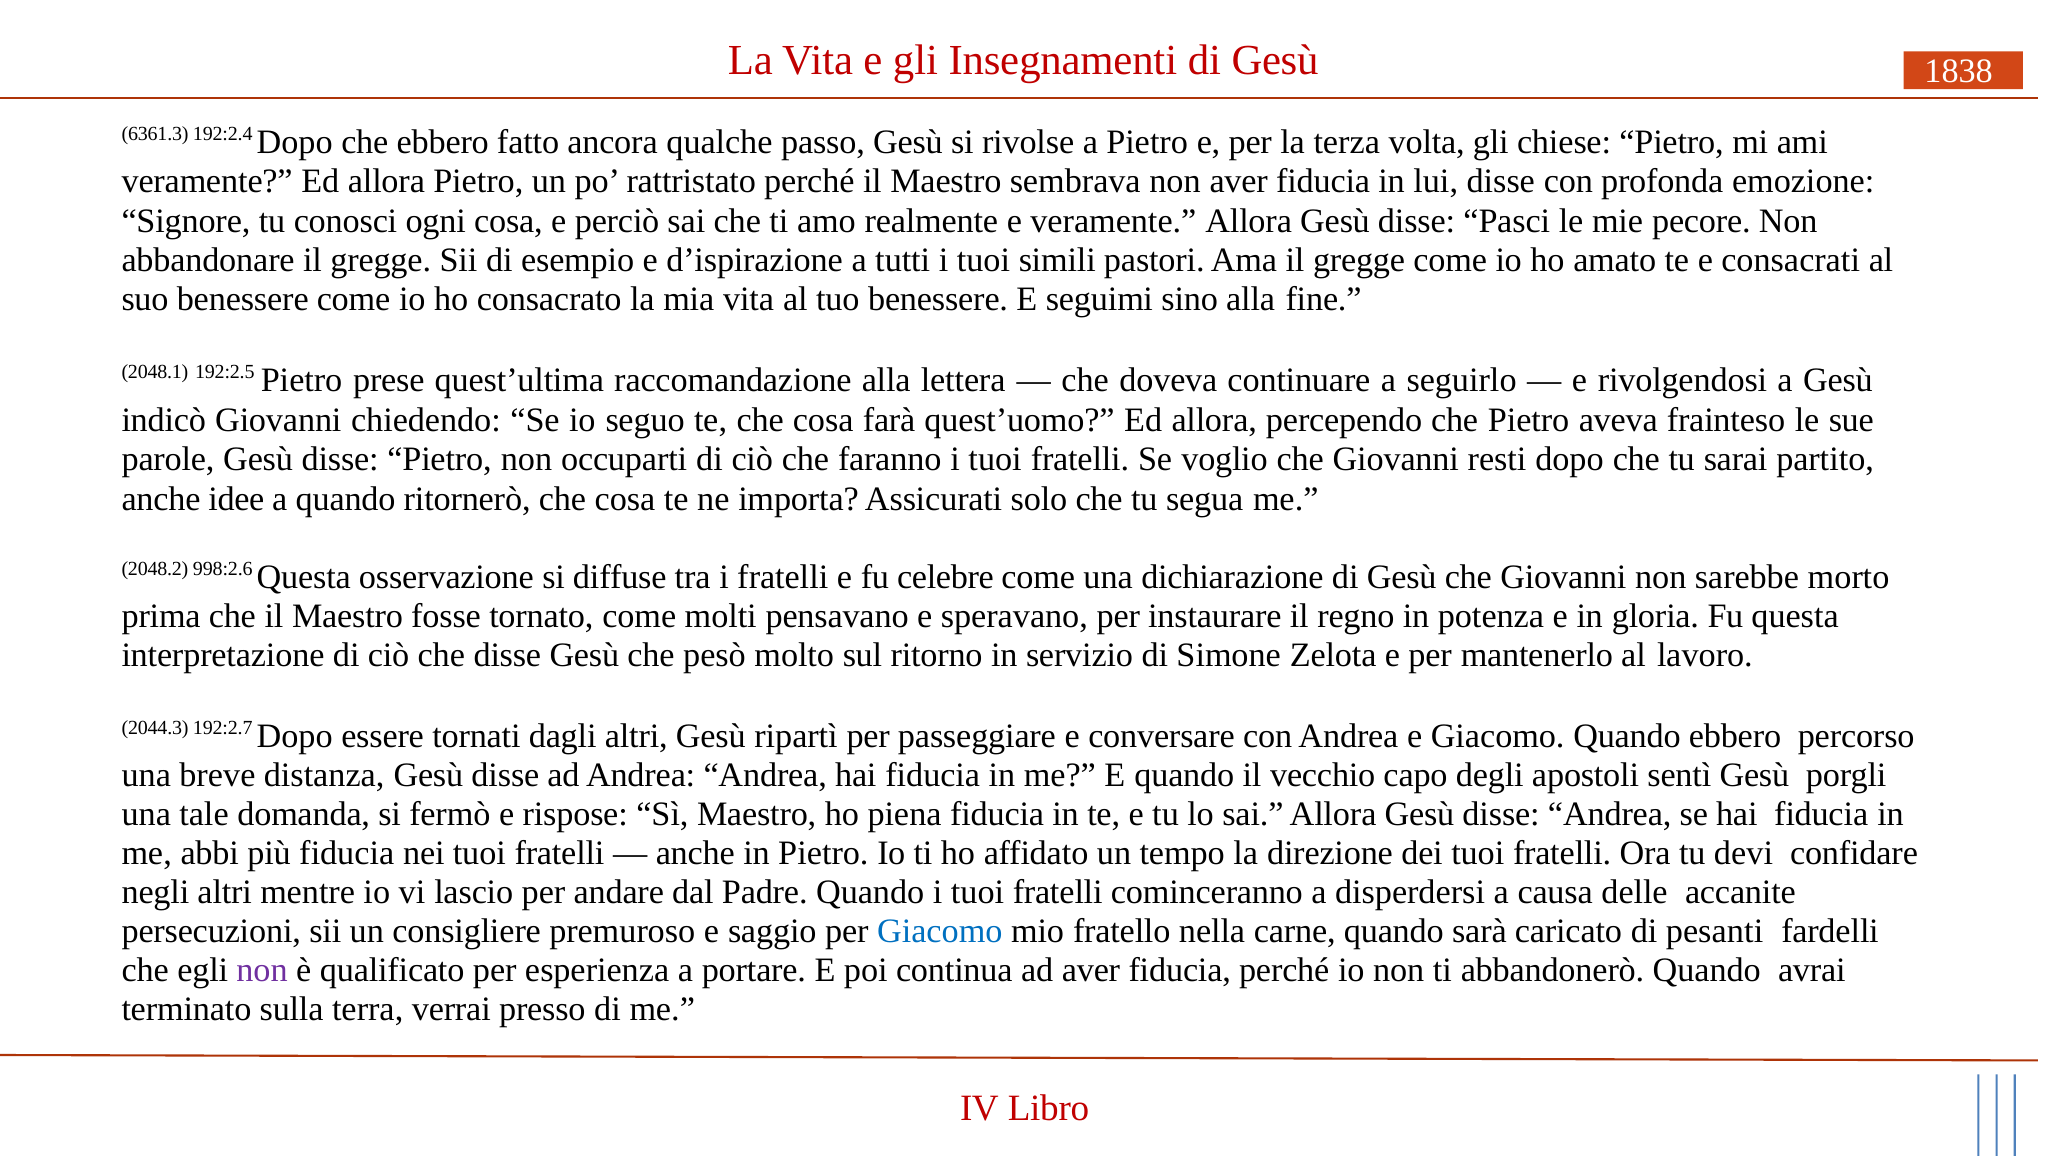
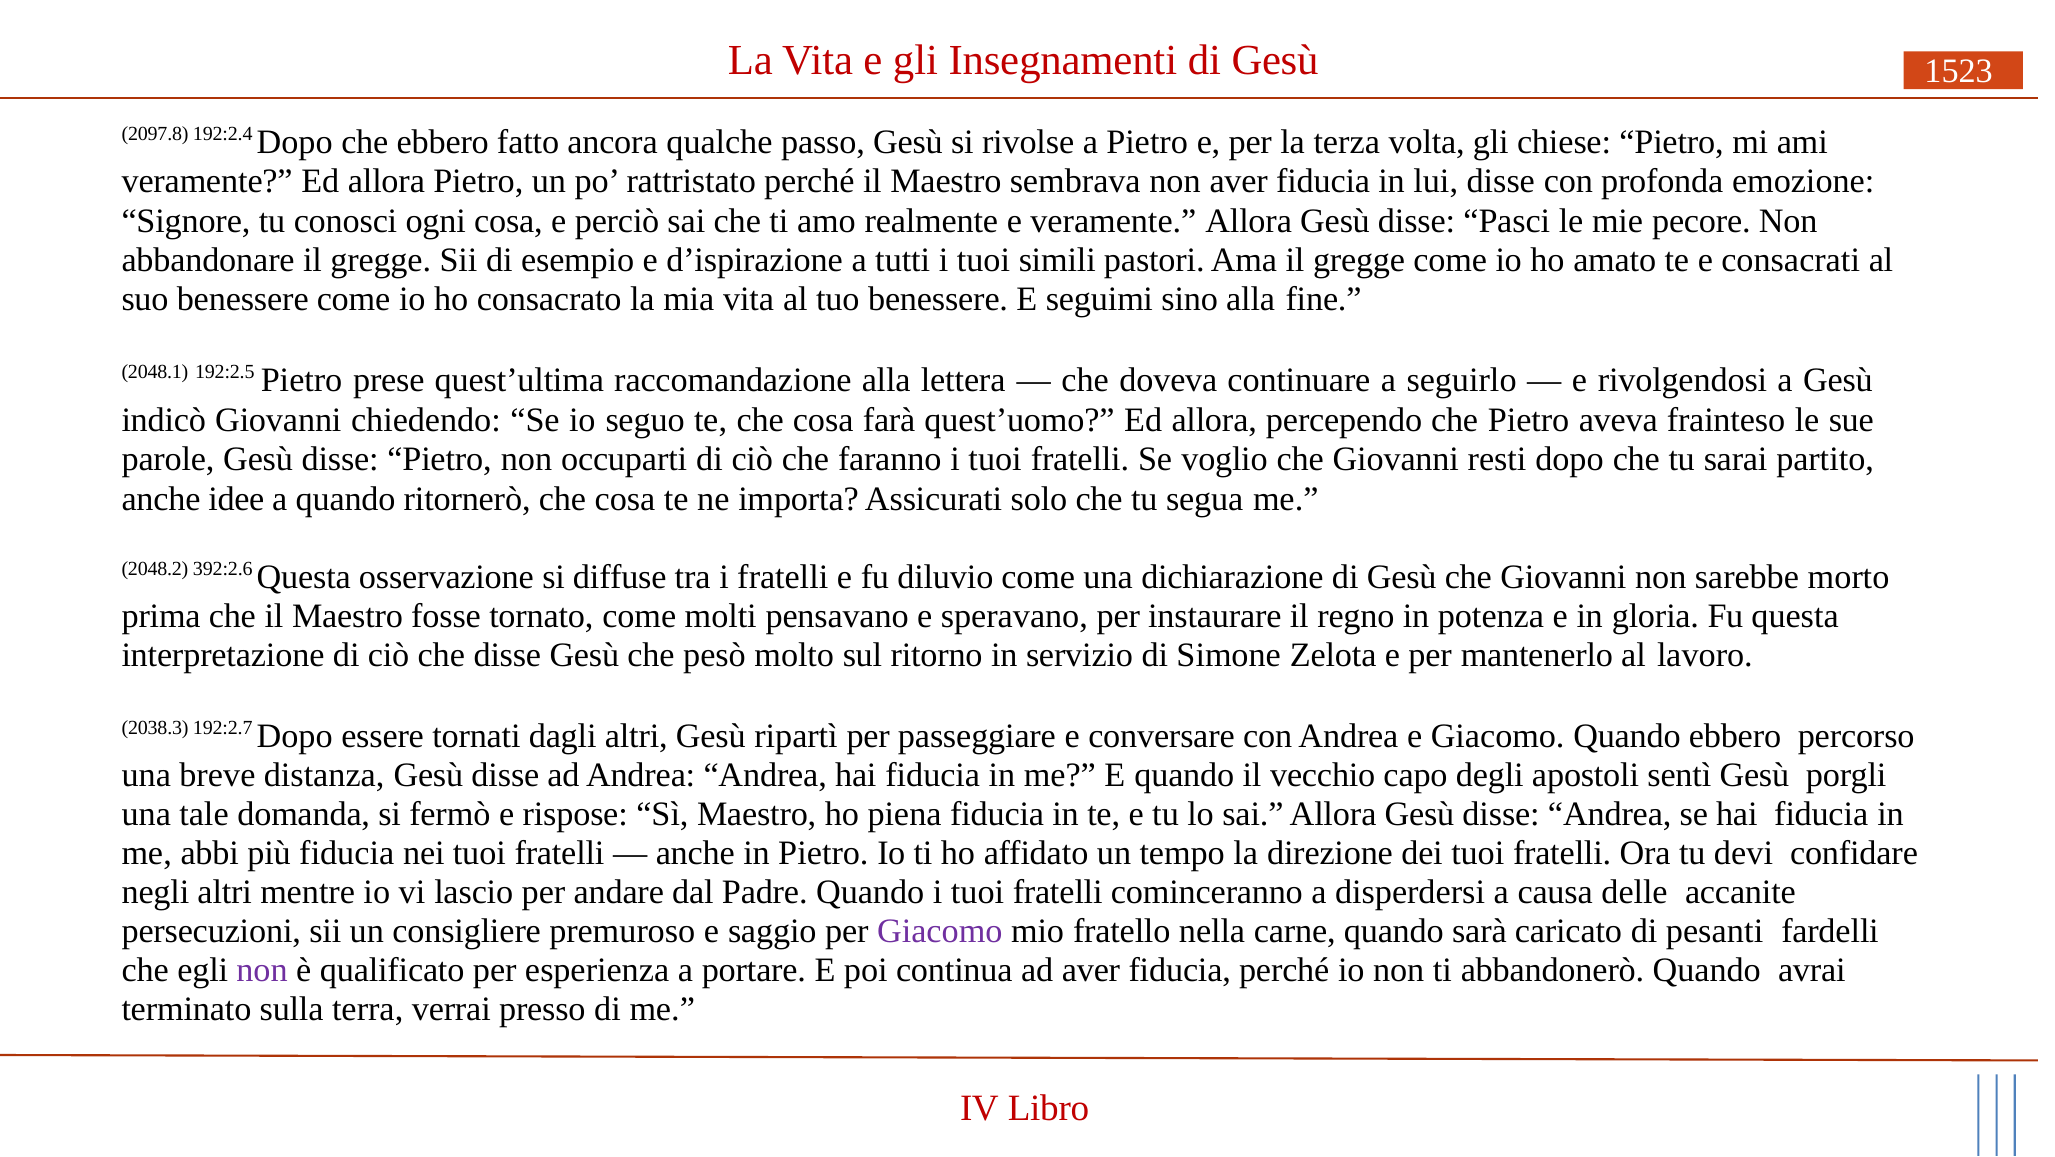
1838: 1838 -> 1523 (1959, 71)
6361.3: 6361.3 -> 2097.8 (155, 134)
998:2.6: 998:2.6 -> 392:2.6 (223, 569)
celebre: celebre -> diluvio (945, 578)
2044.3: 2044.3 -> 2038.3 (155, 728)
Giacomo colour: blue -> purple (940, 932)
